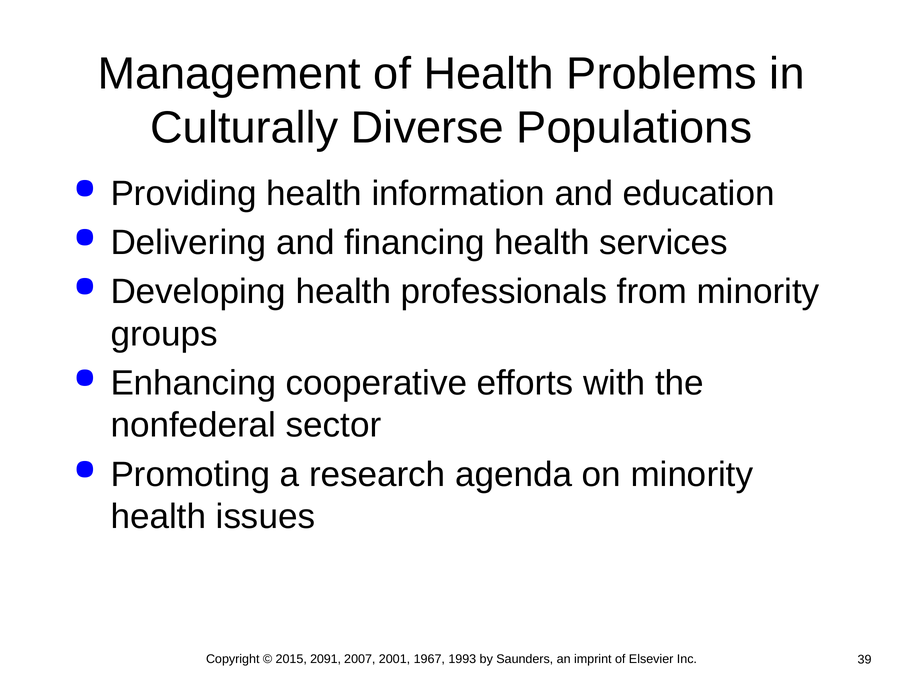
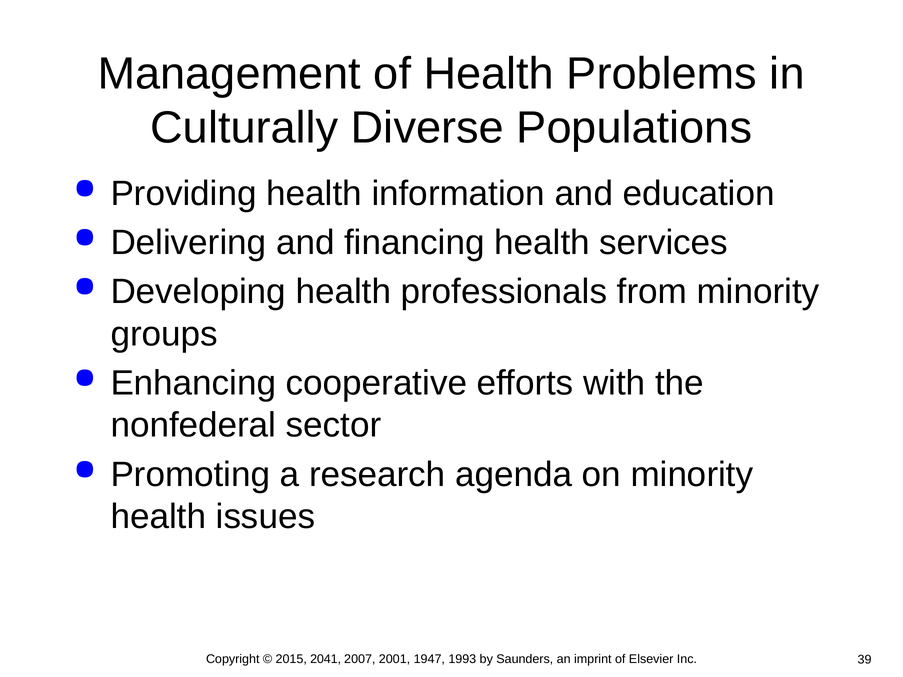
2091: 2091 -> 2041 (326, 659)
1967: 1967 -> 1947 (429, 659)
